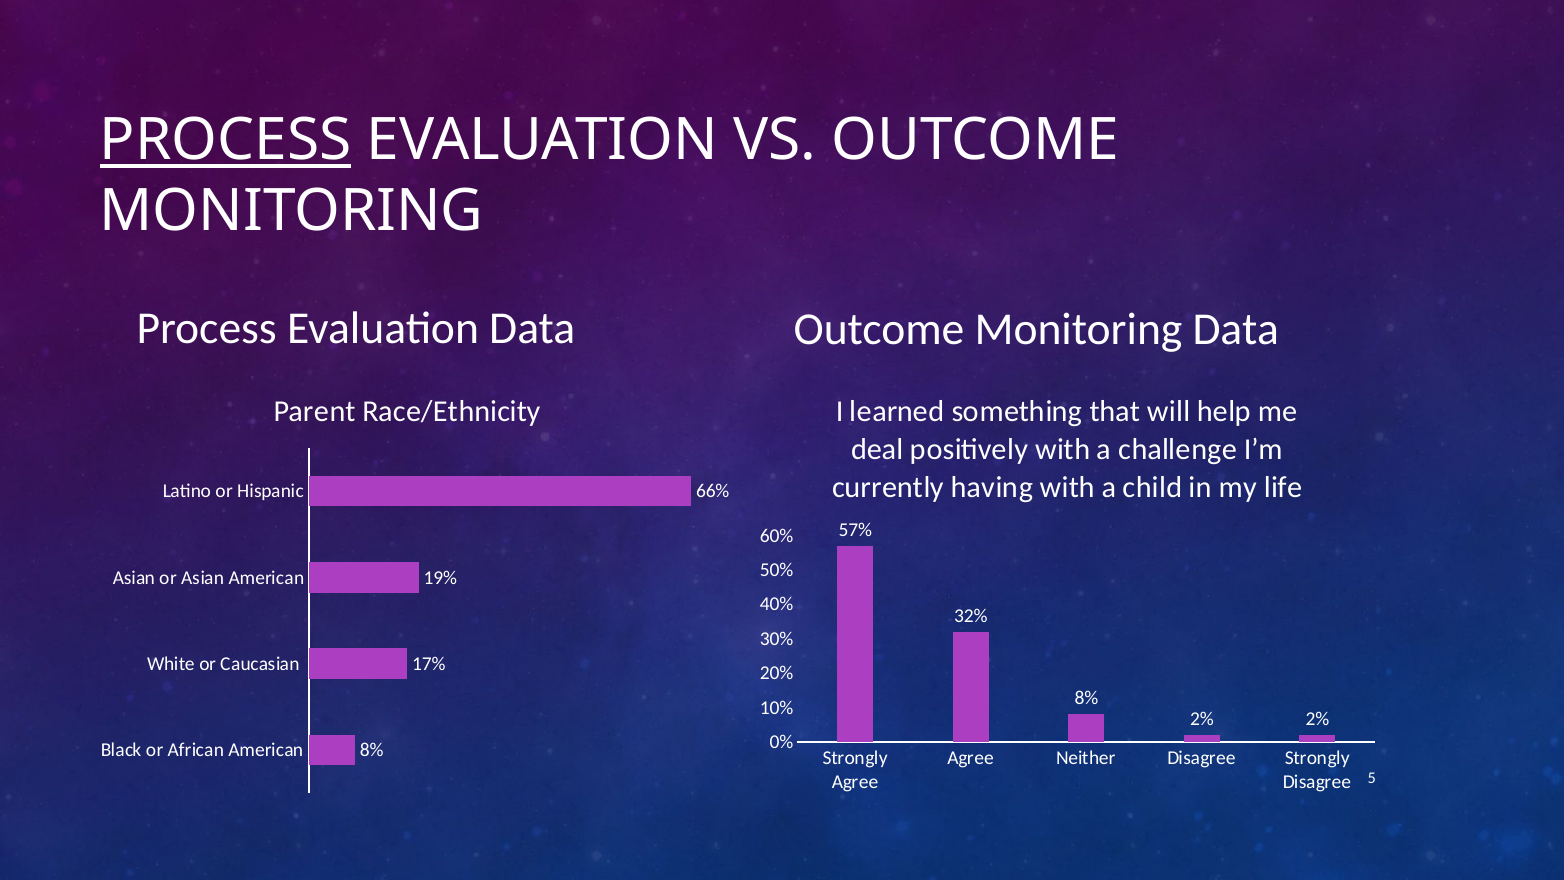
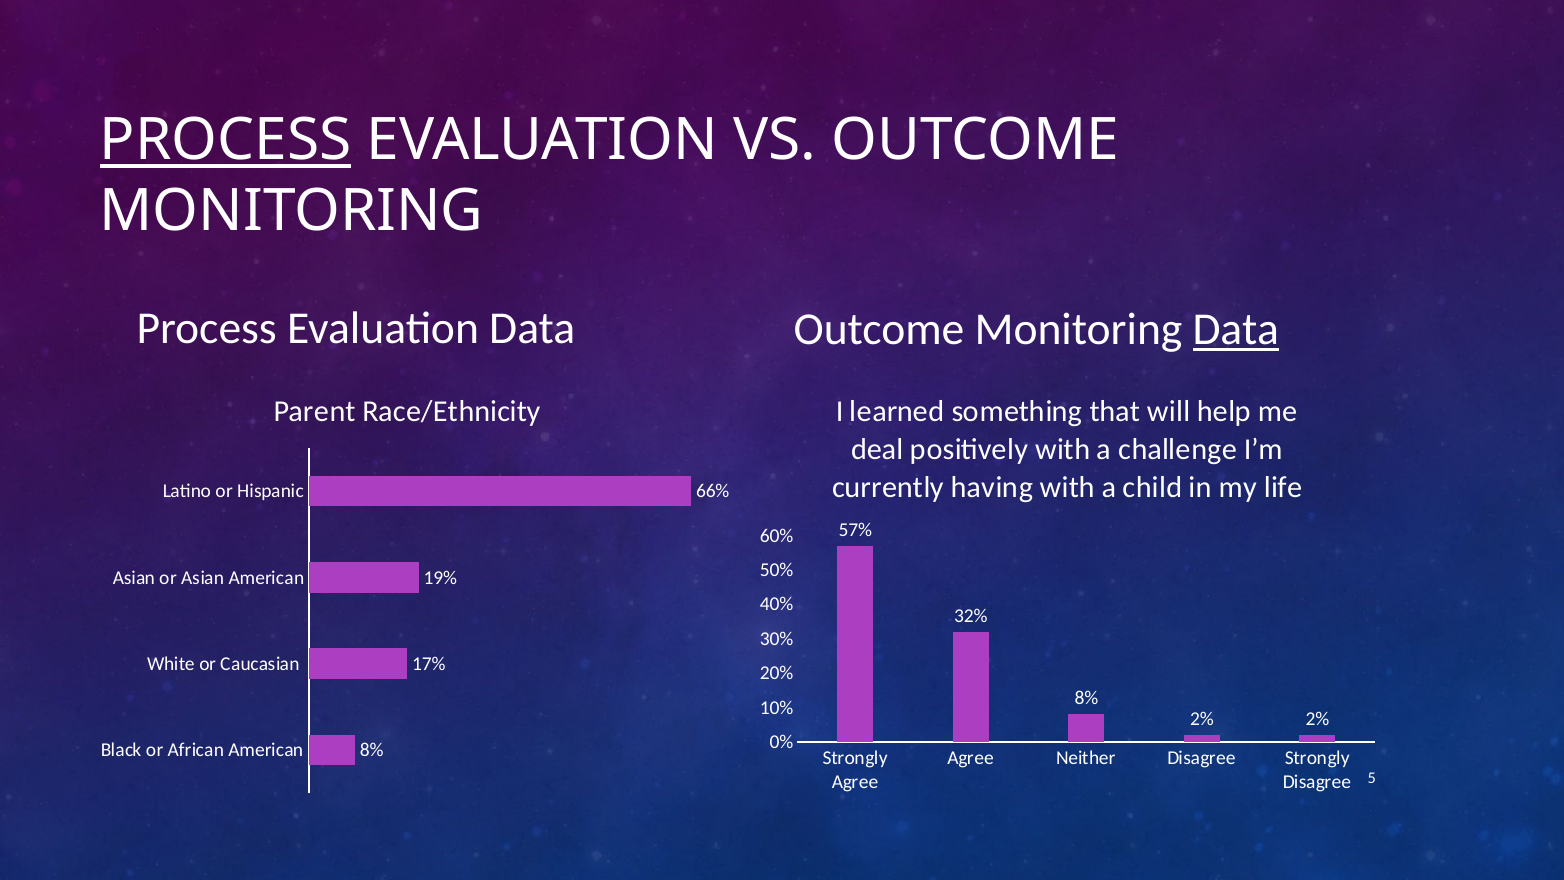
Data underline: none -> present (1236, 329)
